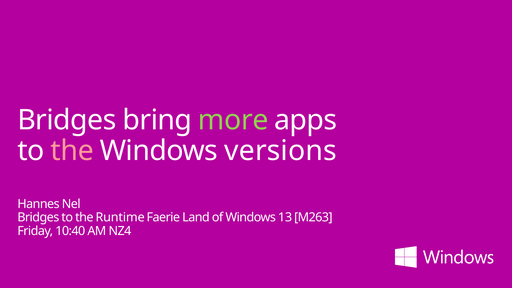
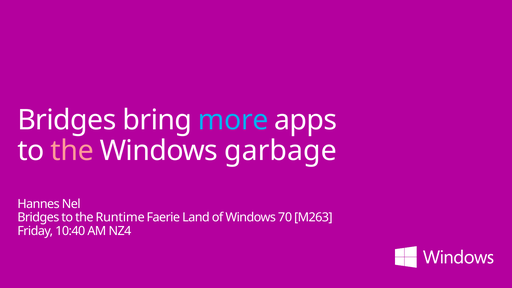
more colour: light green -> light blue (233, 120)
versions: versions -> garbage (281, 151)
13: 13 -> 70 (285, 217)
